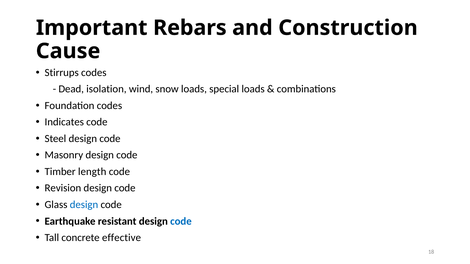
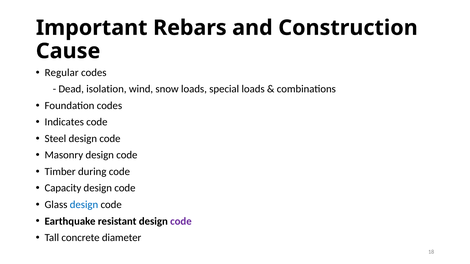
Stirrups: Stirrups -> Regular (62, 73)
length: length -> during (92, 172)
Revision: Revision -> Capacity (63, 188)
code colour: blue -> purple (181, 221)
effective: effective -> diameter (122, 238)
